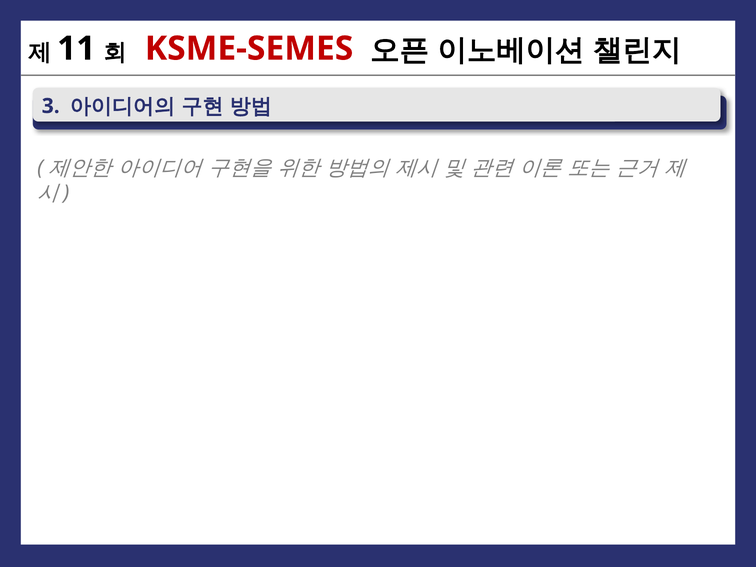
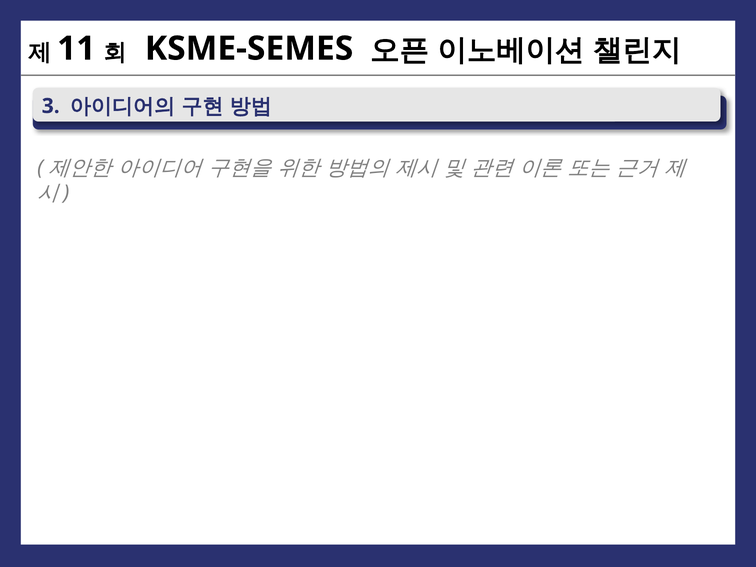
KSME-SEMES colour: red -> black (249, 49)
